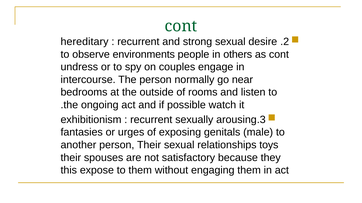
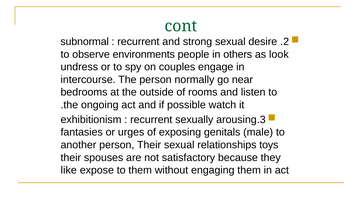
hereditary: hereditary -> subnormal (85, 42)
as cont: cont -> look (279, 55)
this: this -> like (69, 171)
